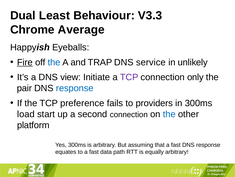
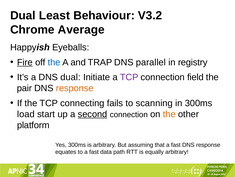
V3.3: V3.3 -> V3.2 (150, 16)
service: service -> parallel (151, 62)
unlikely: unlikely -> registry (193, 62)
DNS view: view -> dual (70, 77)
only: only -> field (195, 77)
response colour: blue -> orange (75, 88)
preference: preference -> connecting (82, 103)
providers: providers -> scanning (154, 103)
second underline: none -> present (93, 114)
the colour: blue -> orange (169, 114)
